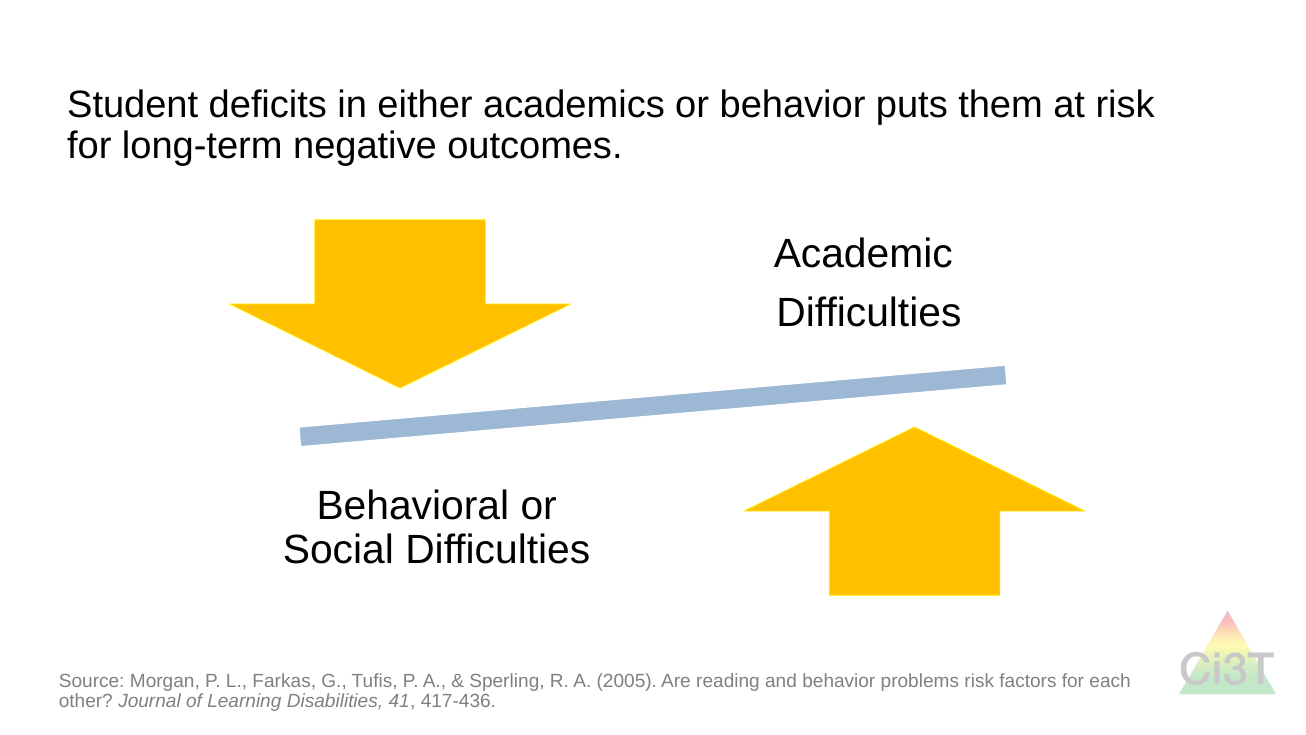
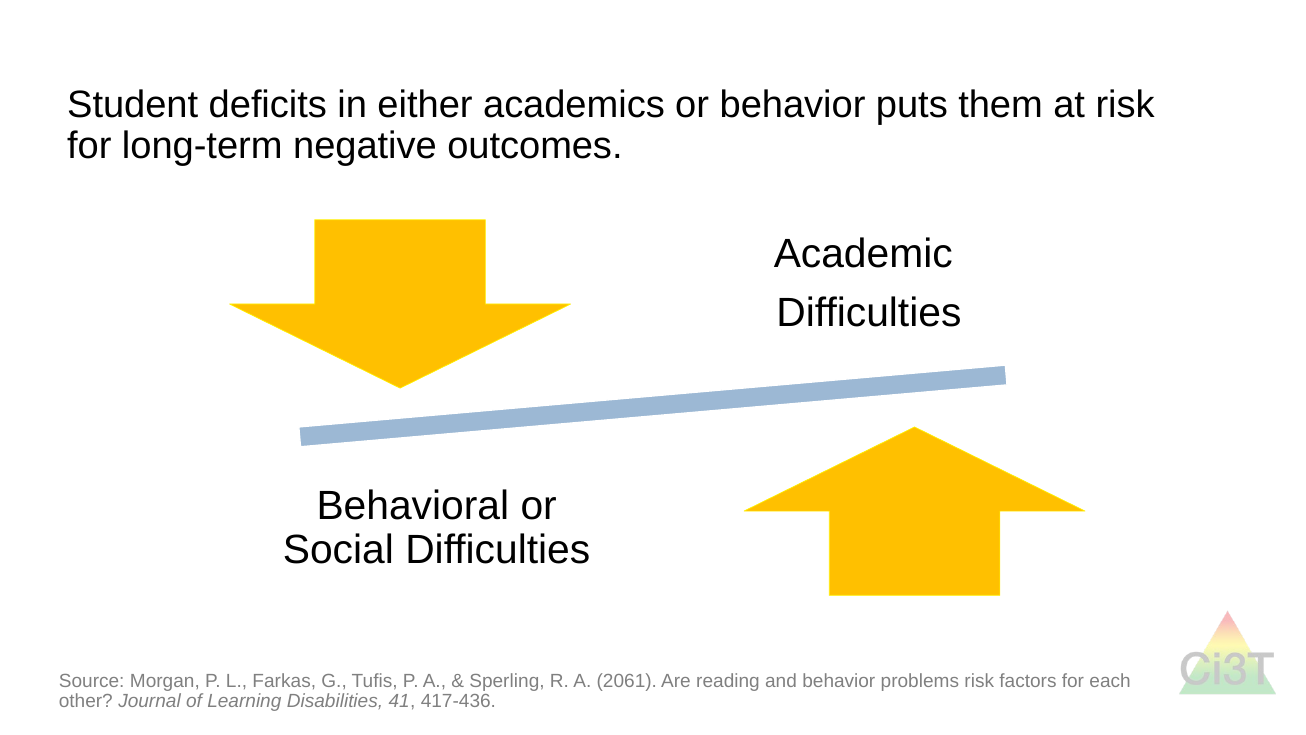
2005: 2005 -> 2061 (627, 680)
